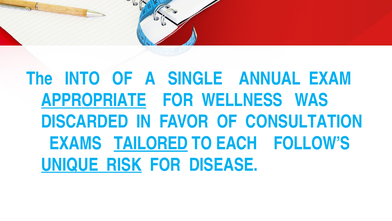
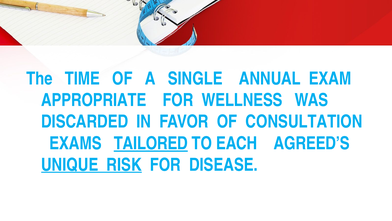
INTO: INTO -> TIME (82, 78)
APPROPRIATE underline: present -> none (94, 100)
FOLLOW’S: FOLLOW’S -> AGREED’S (312, 143)
